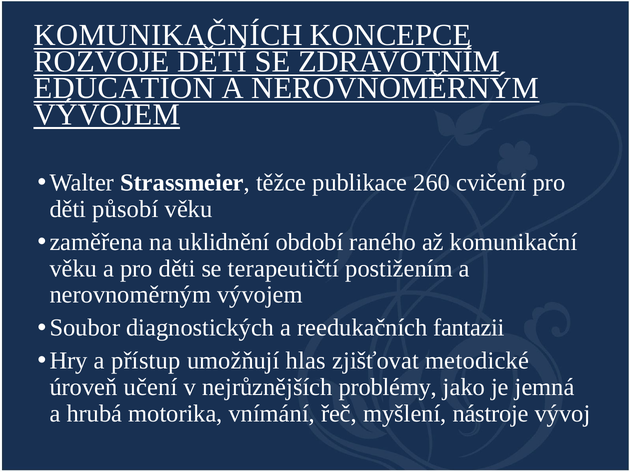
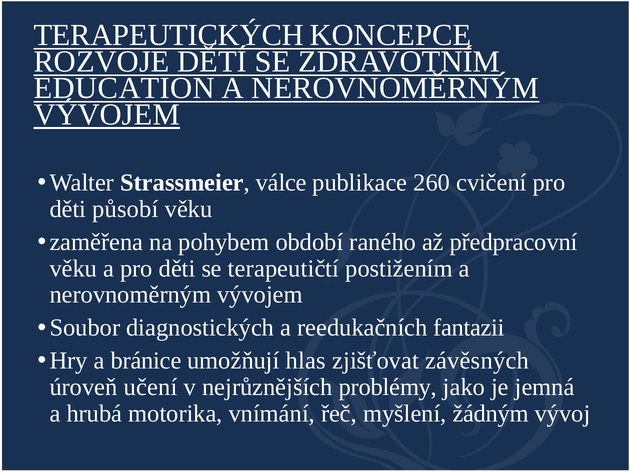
KOMUNIKAČNÍCH: KOMUNIKAČNÍCH -> TERAPEUTICKÝCH (169, 35)
těžce: těžce -> válce (281, 183)
uklidnění: uklidnění -> pohybem (224, 242)
komunikační: komunikační -> předpracovní (514, 242)
přístup: přístup -> bránice (146, 361)
metodické: metodické -> závěsných (477, 361)
nástroje: nástroje -> žádným (491, 414)
